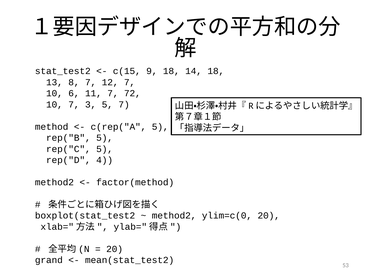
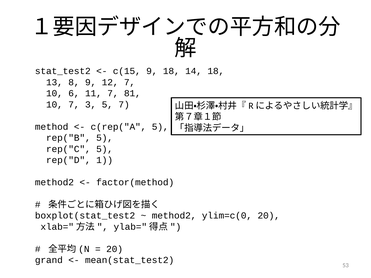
8 7: 7 -> 9 (91, 82)
72: 72 -> 81 (132, 93)
4: 4 -> 1 (105, 160)
